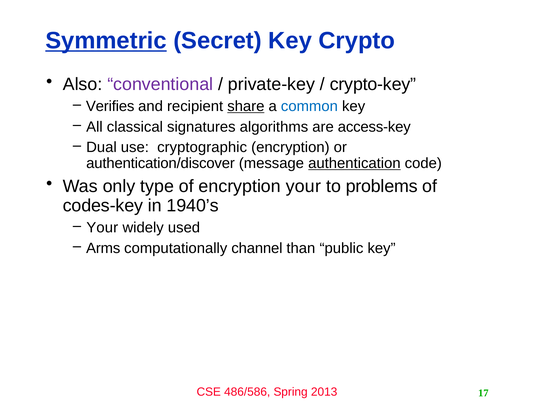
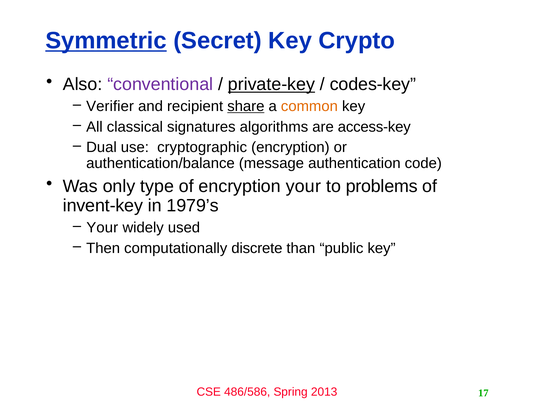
private-key underline: none -> present (271, 84)
crypto-key: crypto-key -> codes-key (373, 84)
Verifies: Verifies -> Verifier (110, 106)
common colour: blue -> orange (309, 106)
authentication/discover: authentication/discover -> authentication/balance (160, 163)
authentication underline: present -> none (354, 163)
codes-key: codes-key -> invent-key (103, 205)
1940’s: 1940’s -> 1979’s (193, 205)
Arms: Arms -> Then (103, 248)
channel: channel -> discrete (257, 248)
